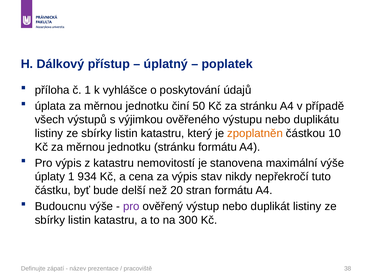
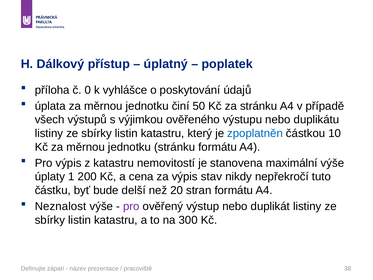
č 1: 1 -> 0 (88, 90)
zpoplatněn colour: orange -> blue (255, 133)
934: 934 -> 200 (87, 177)
Budoucnu: Budoucnu -> Neznalost (61, 206)
